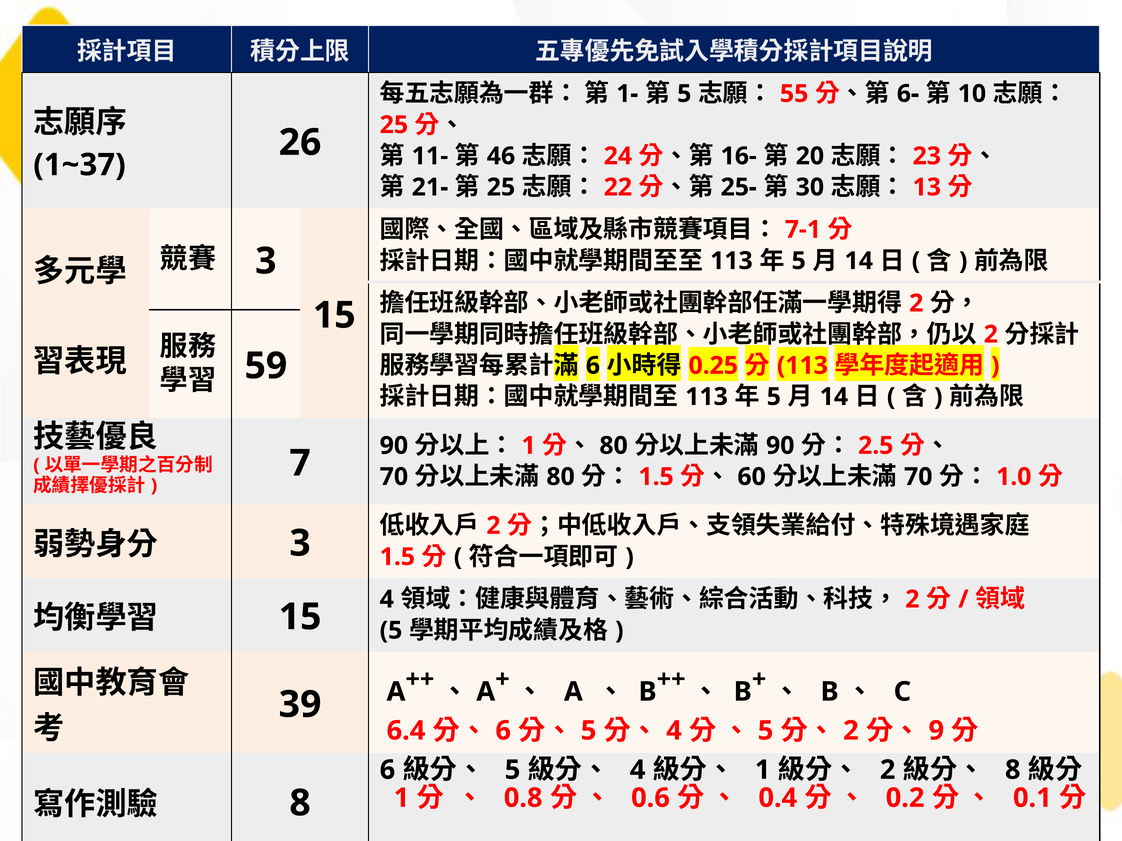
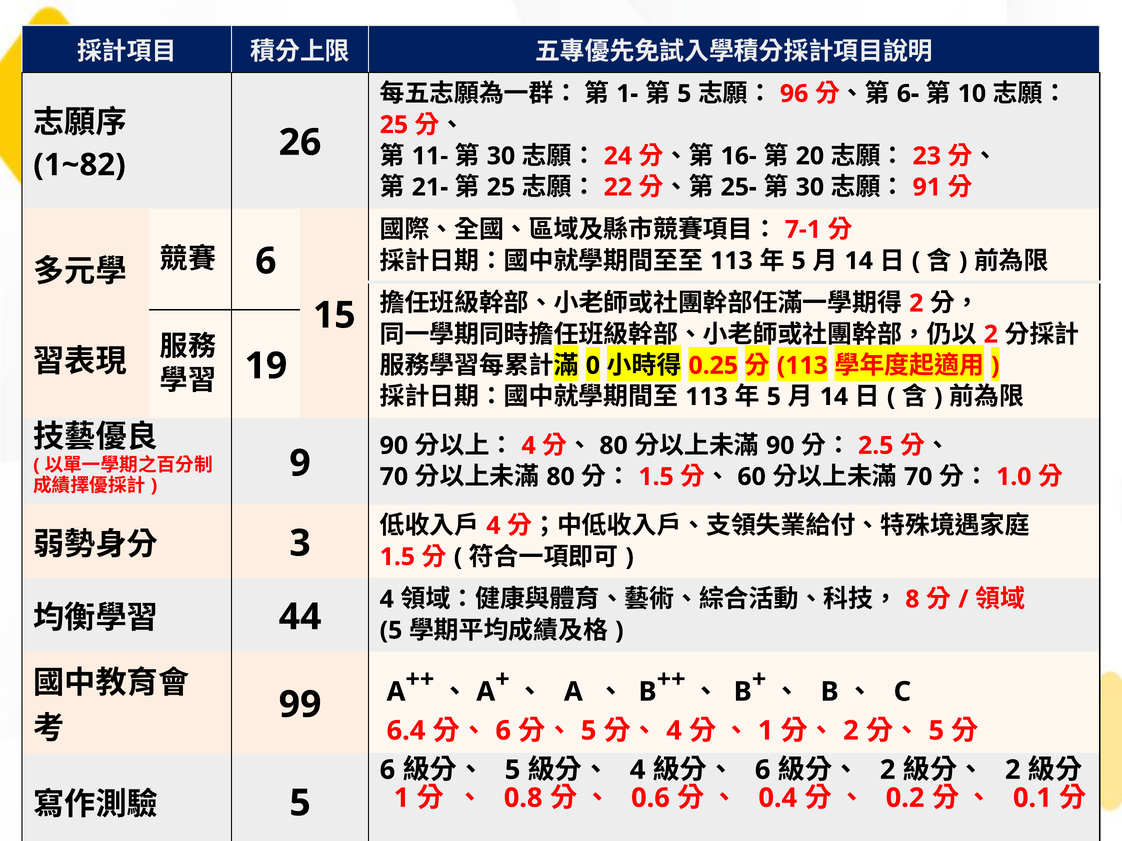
55: 55 -> 96 (794, 94)
46: 46 -> 30 (501, 156)
1~37: 1~37 -> 1~82 (79, 165)
13: 13 -> 91 (927, 187)
3: 3 -> 6 (266, 261)
6: 6 -> 0 (593, 366)
59: 59 -> 19 (266, 366)
1: 1 -> 4 (529, 446)
7: 7 -> 9 (300, 464)
2: 2 -> 4 (493, 526)
2: 2 -> 8 (912, 600)
15: 15 -> 44 (300, 617)
39: 39 -> 99 (300, 705)
5: 5 -> 1 (766, 731)
9: 9 -> 5 (936, 731)
1: 1 -> 6 (763, 770)
8: 8 -> 2 (1013, 770)
8: 8 -> 5 (300, 804)
